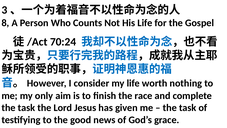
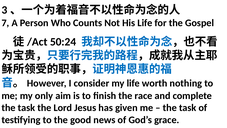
8: 8 -> 7 (5, 23)
70:24: 70:24 -> 50:24 (63, 42)
